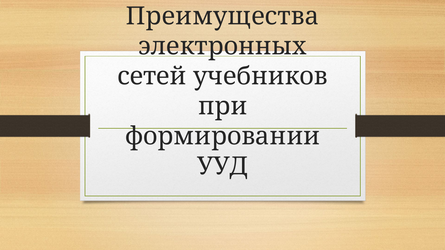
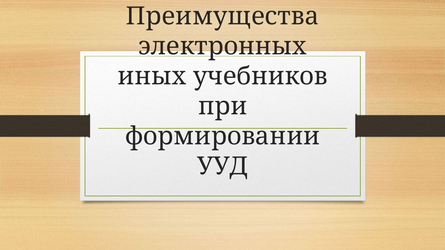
сетей: сетей -> иных (152, 76)
